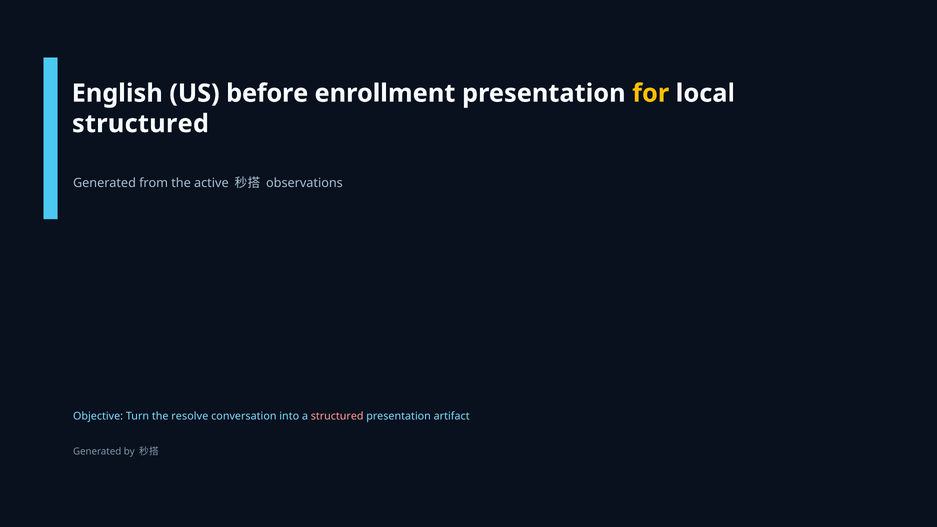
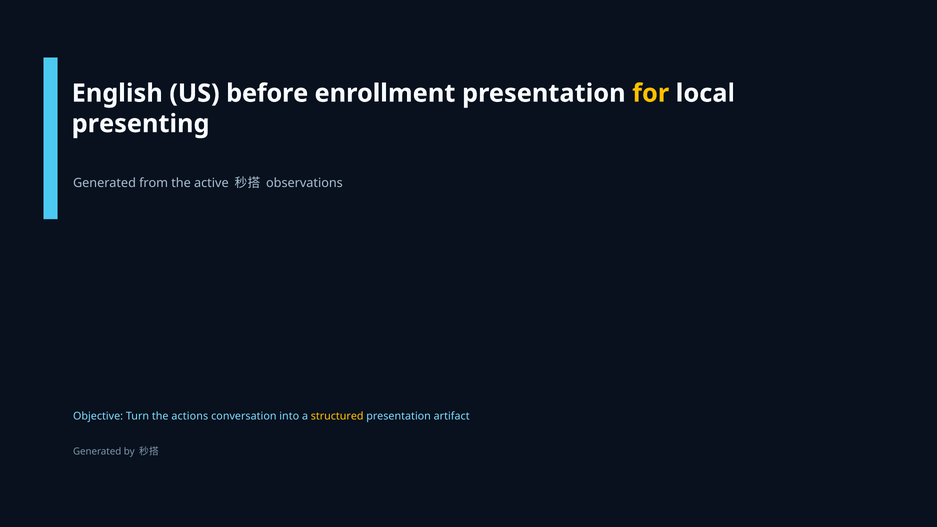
structured: structured -> presenting (141, 124)
resolve: resolve -> actions (190, 416)
structured colour: pink -> yellow (337, 416)
